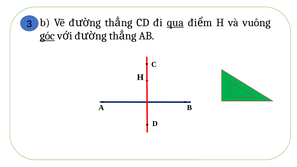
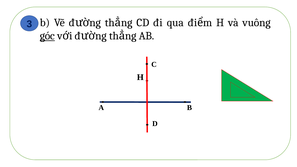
qua underline: present -> none (175, 23)
